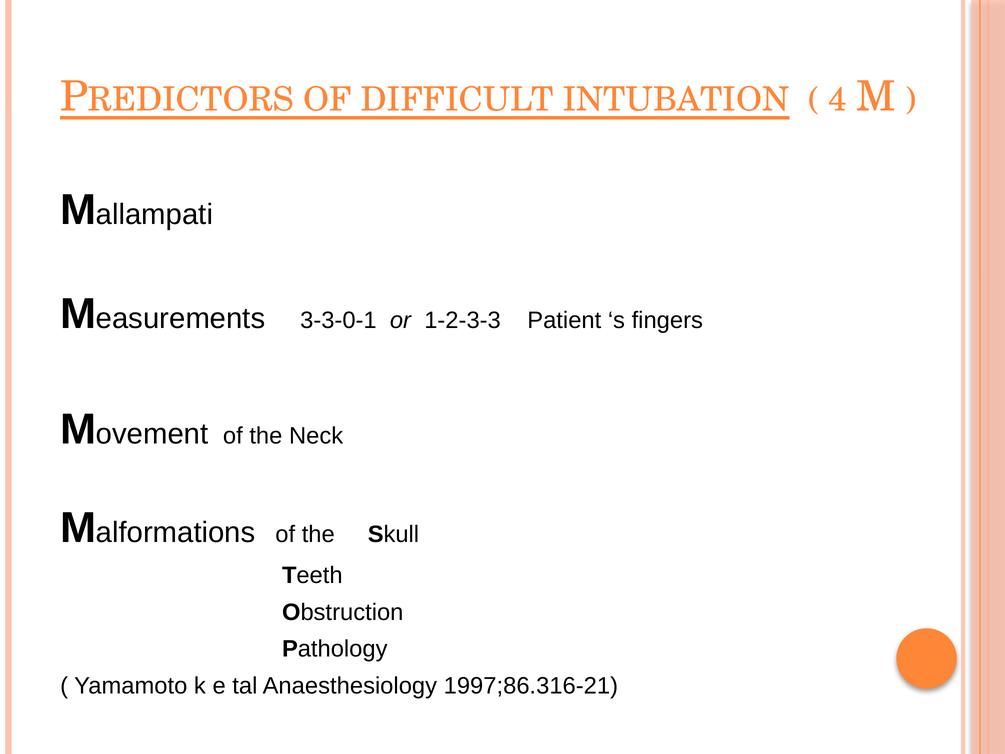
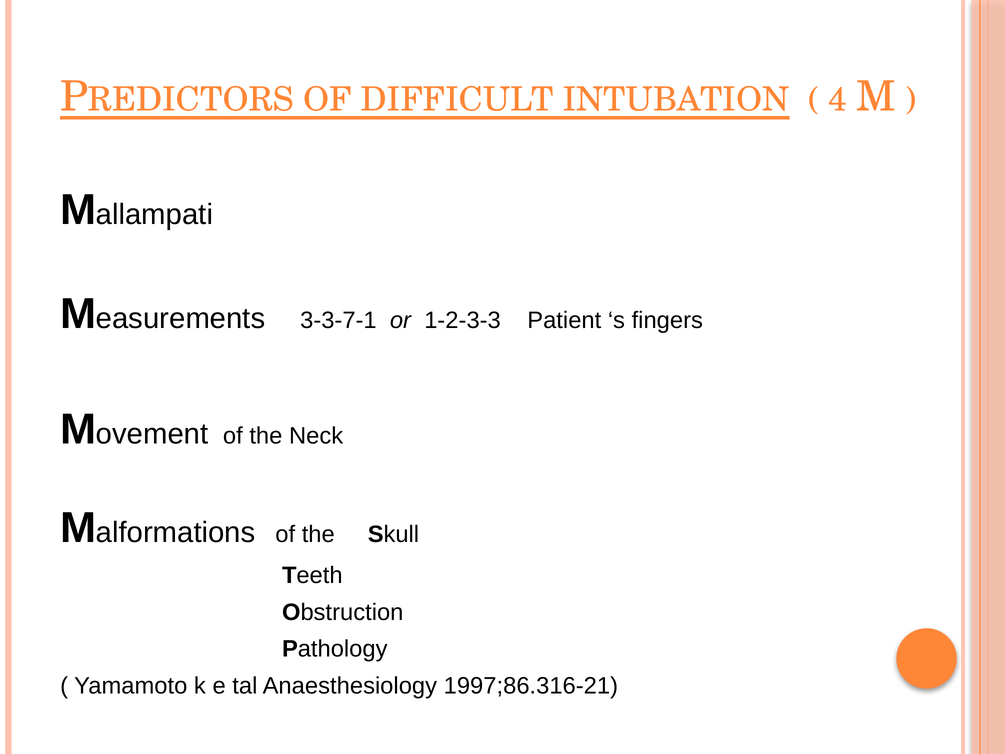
3-3-0-1: 3-3-0-1 -> 3-3-7-1 (338, 320)
